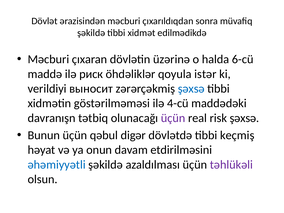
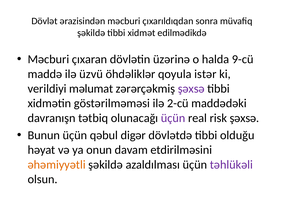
6-cü: 6-cü -> 9-cü (243, 59)
риск: риск -> üzvü (91, 74)
выносит: выносит -> məlumat (91, 89)
şəxsə colour: blue -> purple (191, 89)
4-cü: 4-cü -> 2-cü (178, 103)
keçmiş: keçmiş -> olduğu (237, 135)
əhəmiyyətli colour: blue -> orange (57, 165)
